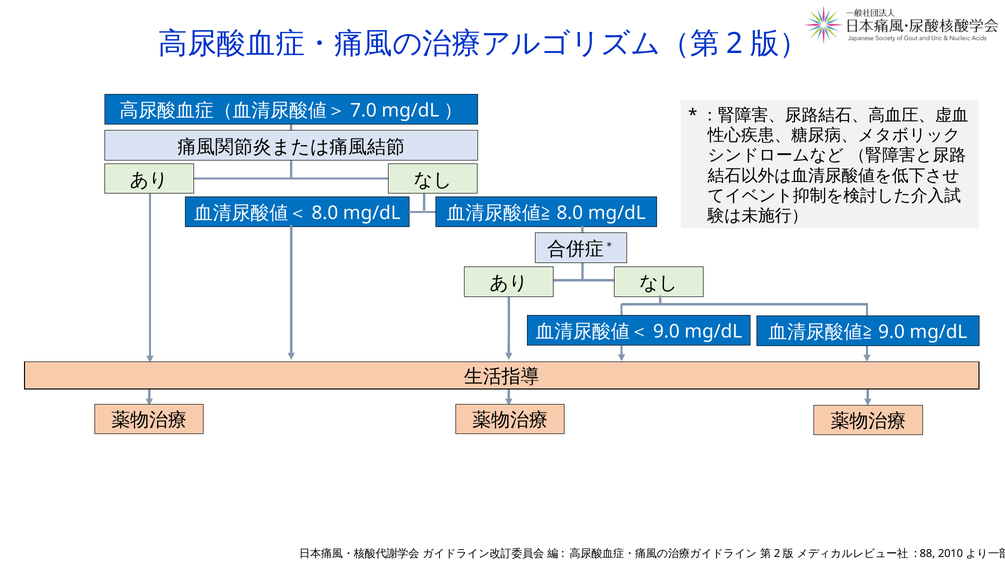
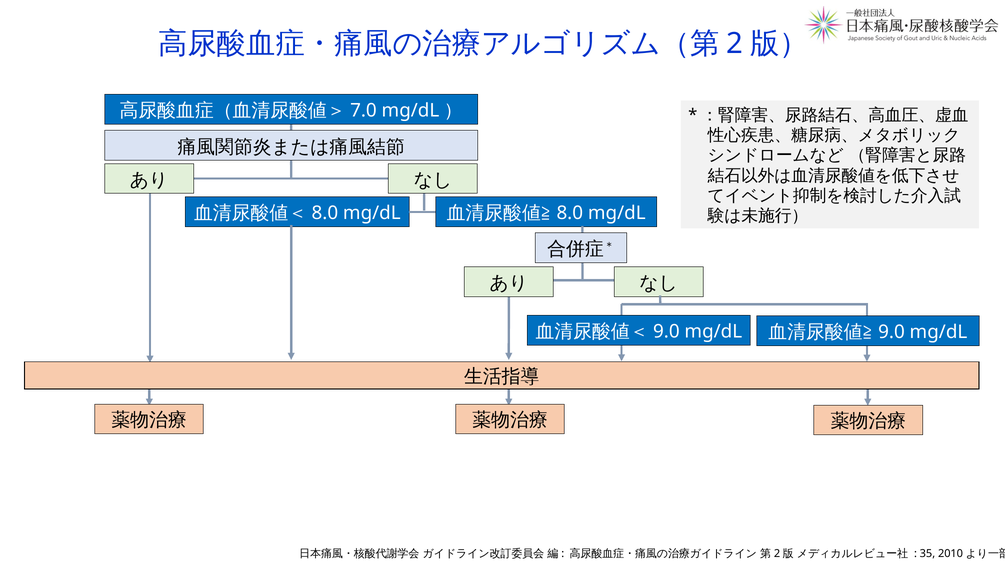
88: 88 -> 35 (927, 554)
